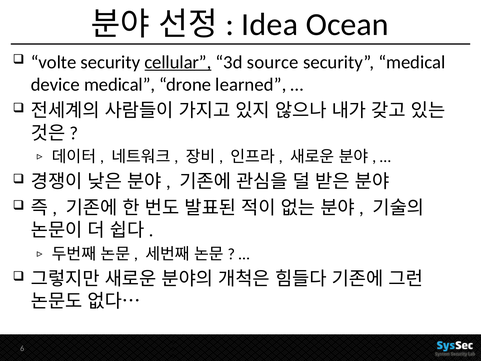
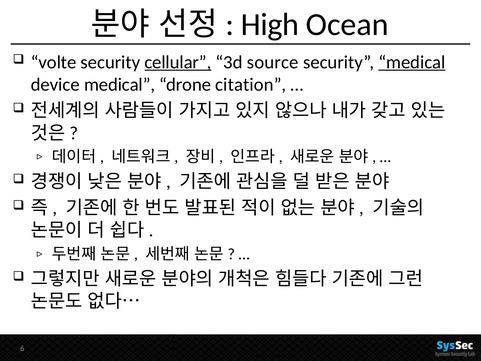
Idea: Idea -> High (270, 25)
medical underline: none -> present (412, 62)
learned: learned -> citation (251, 85)
